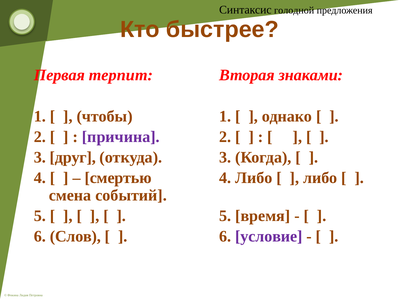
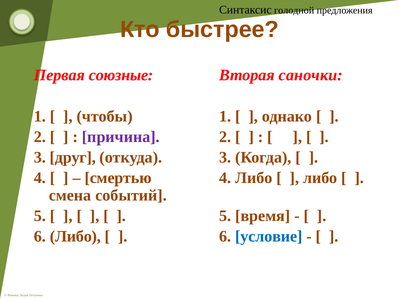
терпит: терпит -> союзные (121, 75)
знаками: знаками -> саночки (311, 75)
6 Слов: Слов -> Либо (75, 237)
условие colour: purple -> blue (269, 237)
